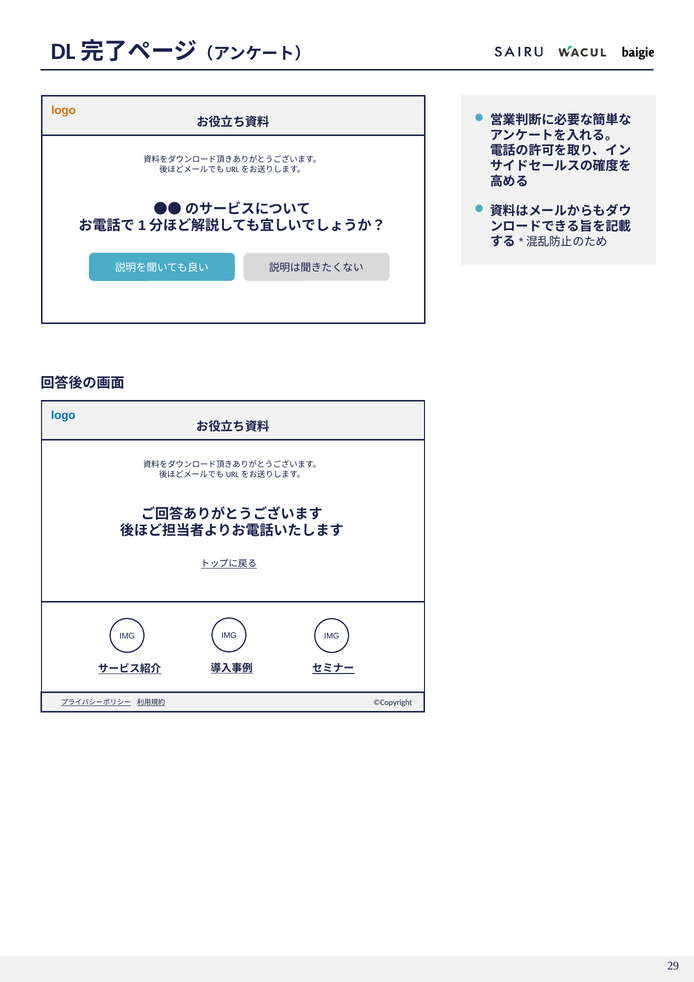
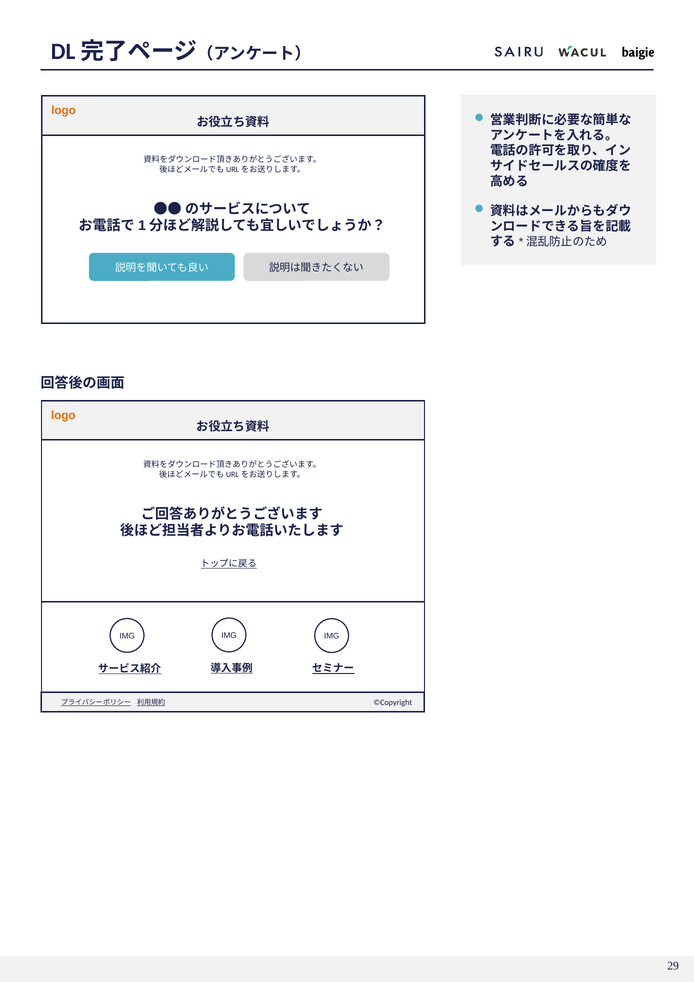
logo colour: blue -> orange (63, 415)
